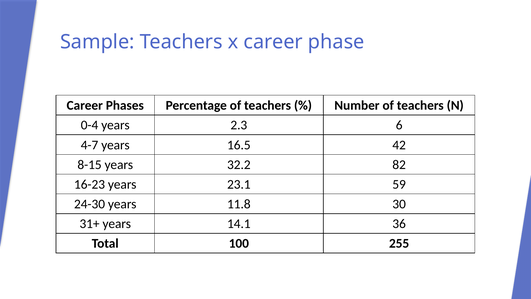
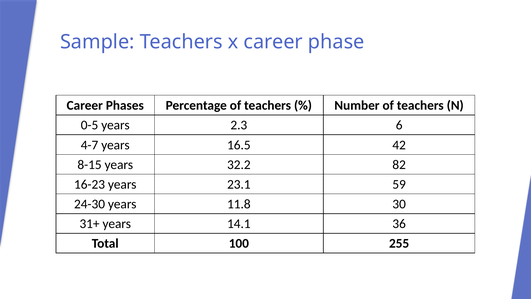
0-4: 0-4 -> 0-5 (90, 125)
